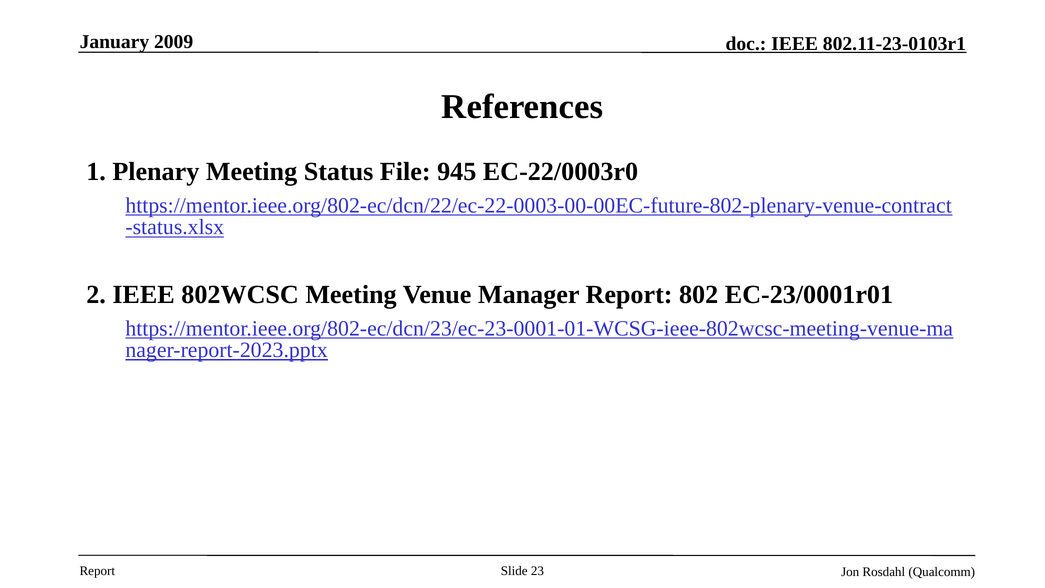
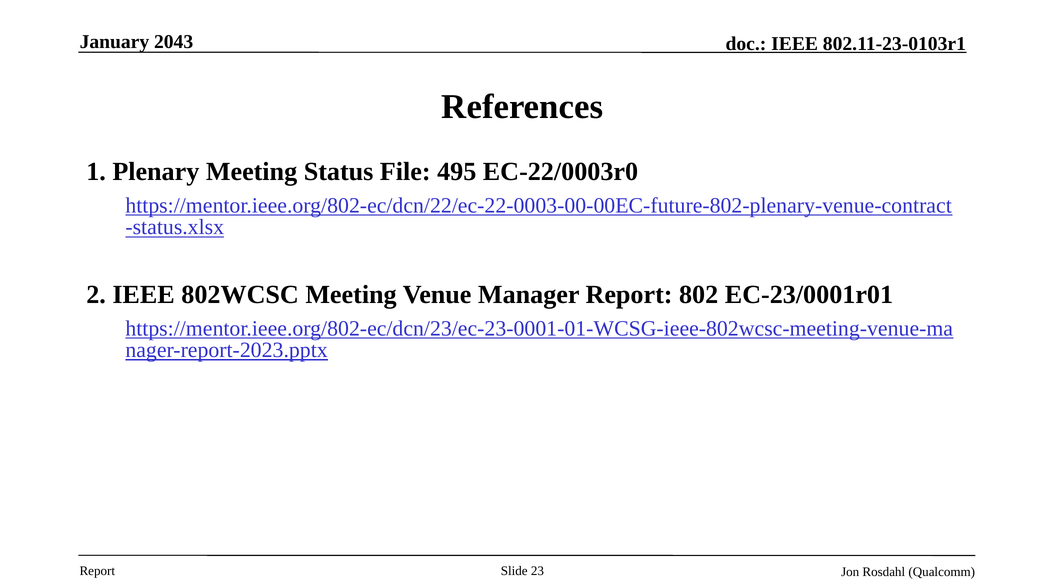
2009: 2009 -> 2043 (174, 42)
945: 945 -> 495 (457, 172)
